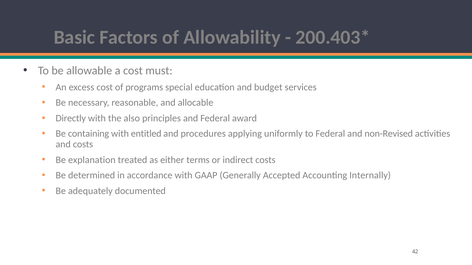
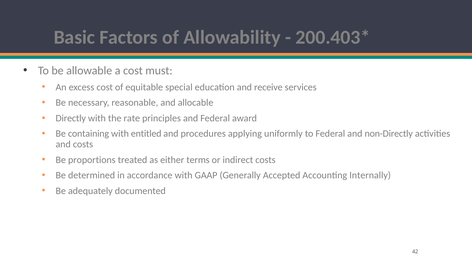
programs: programs -> equitable (144, 87)
budget: budget -> receive (268, 87)
also: also -> rate (132, 118)
non-Revised: non-Revised -> non-Directly (389, 134)
explanation: explanation -> proportions (92, 160)
